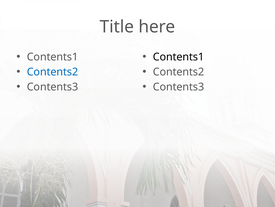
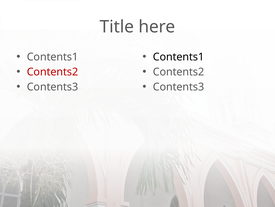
Contents2 colour: blue -> red (53, 72)
